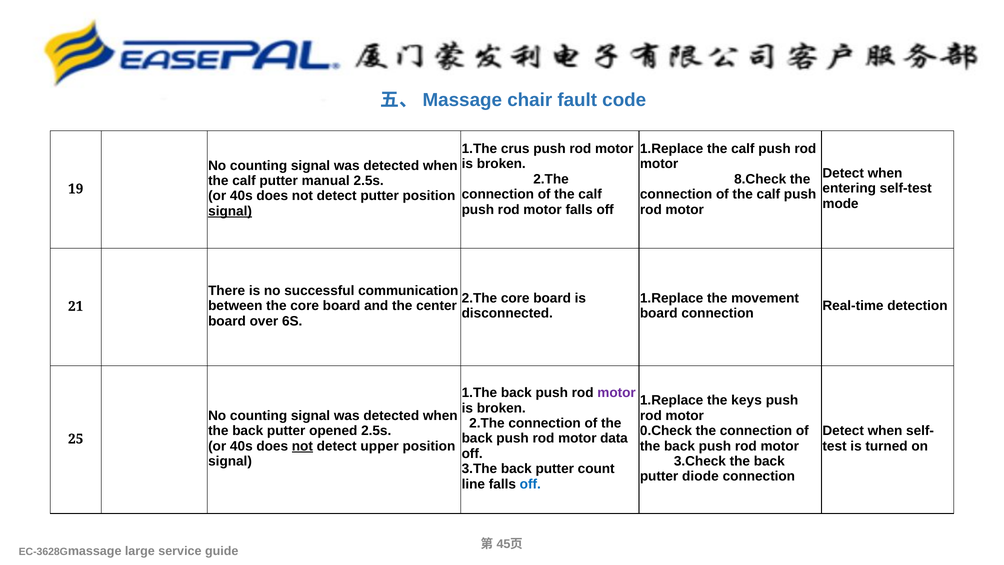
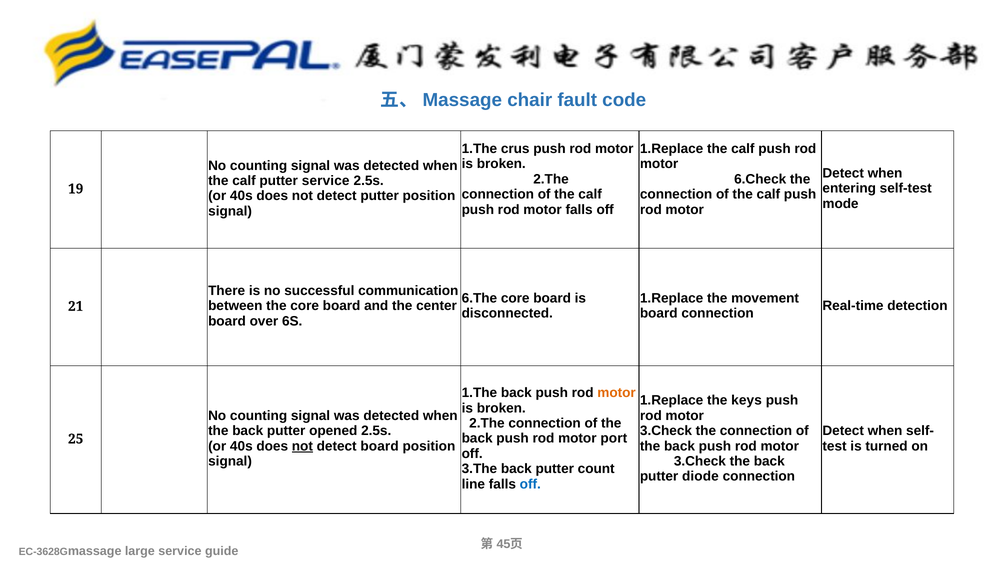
8.Check: 8.Check -> 6.Check (760, 179)
putter manual: manual -> service (326, 181)
signal underline: present -> none (230, 211)
2.The: 2.The -> 6.The (479, 298)
motor colour: purple -> orange (617, 393)
0.Check: 0.Check -> 3.Check (666, 431)
data: data -> port (614, 438)
detect upper: upper -> board (380, 446)
